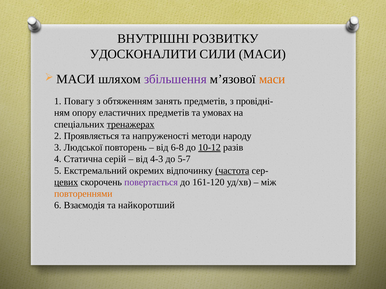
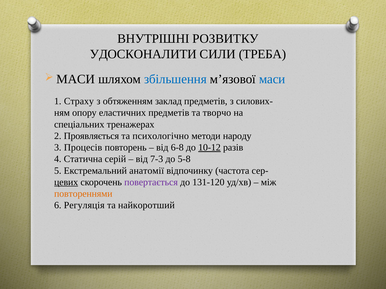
СИЛИ МАСИ: МАСИ -> ТРЕБА (262, 54)
збільшення colour: purple -> blue (175, 79)
маси colour: orange -> blue (272, 79)
Повагу: Повагу -> Страху (79, 101)
занять: занять -> заклад (168, 101)
провідні-: провідні- -> силових- (254, 101)
умовах: умовах -> творчо (217, 113)
тренажерах underline: present -> none (131, 125)
напруженості: напруженості -> психологічно (161, 136)
Людської: Людської -> Процесів (83, 148)
4-3: 4-3 -> 7-3 (157, 159)
5-7: 5-7 -> 5-8 (184, 159)
окремих: окремих -> анатомії (147, 171)
частота underline: present -> none (232, 171)
161-120: 161-120 -> 131-120 (208, 182)
Взаємодія: Взаємодія -> Регуляція (84, 206)
